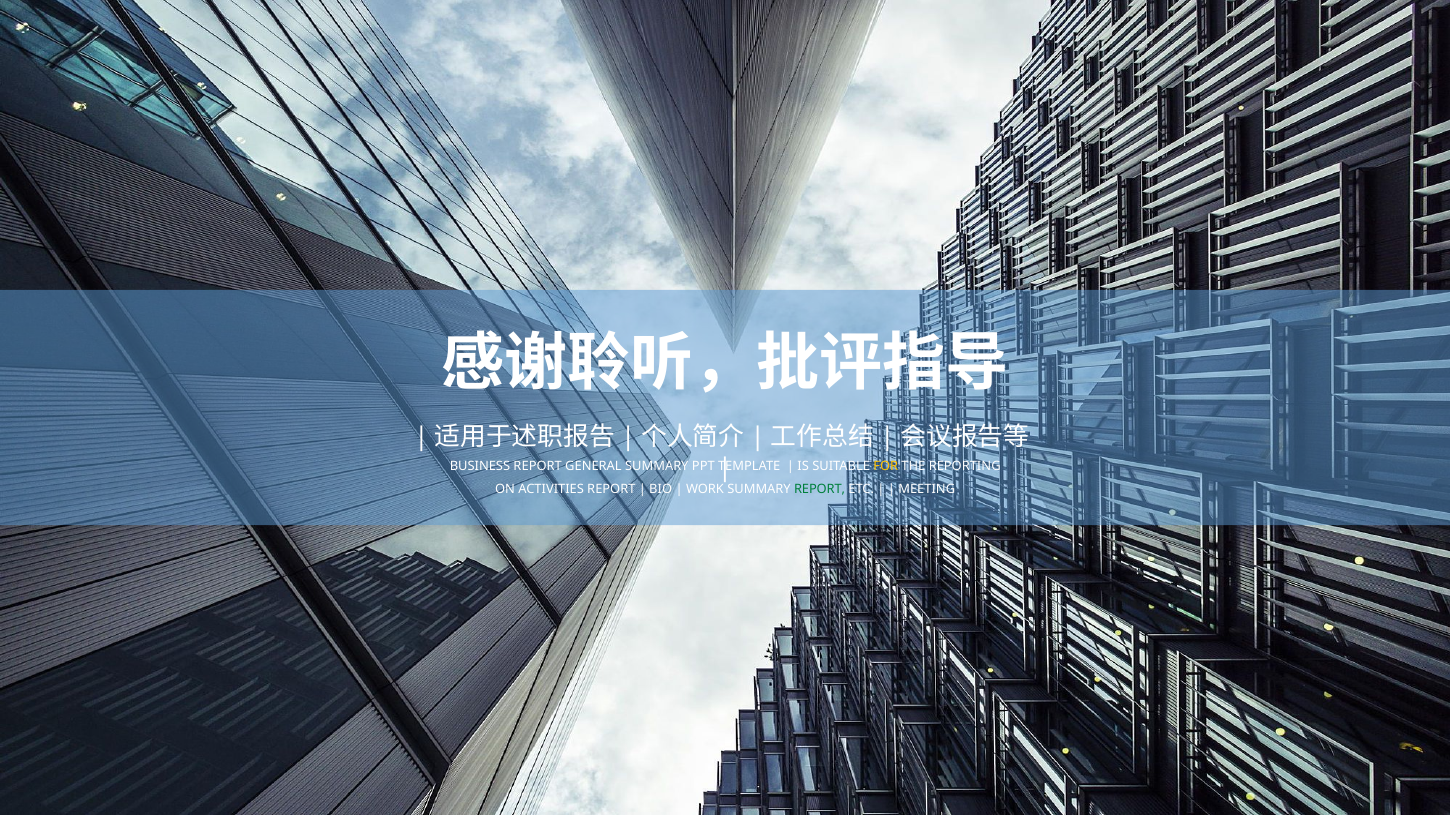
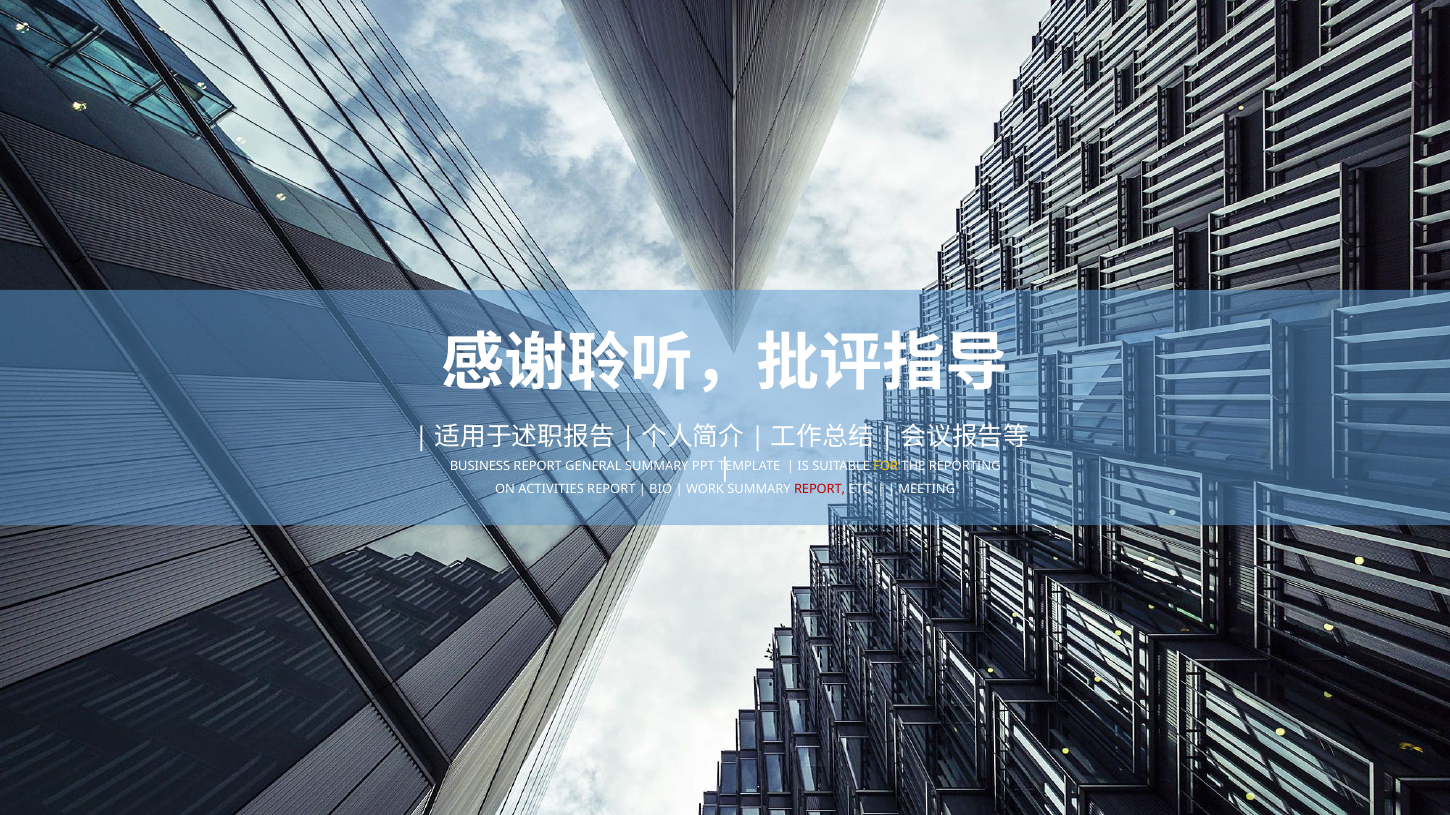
REPORT colour: green -> red (820, 489)
